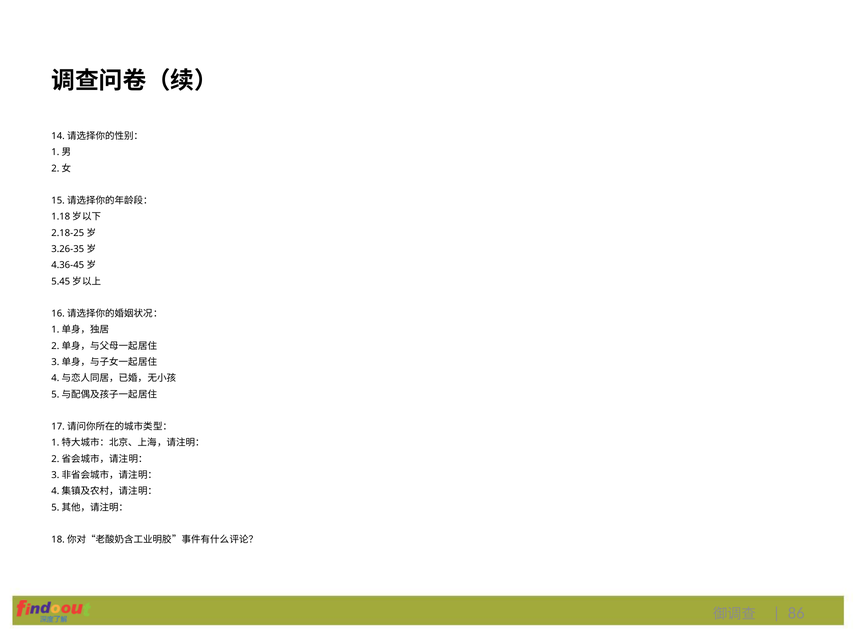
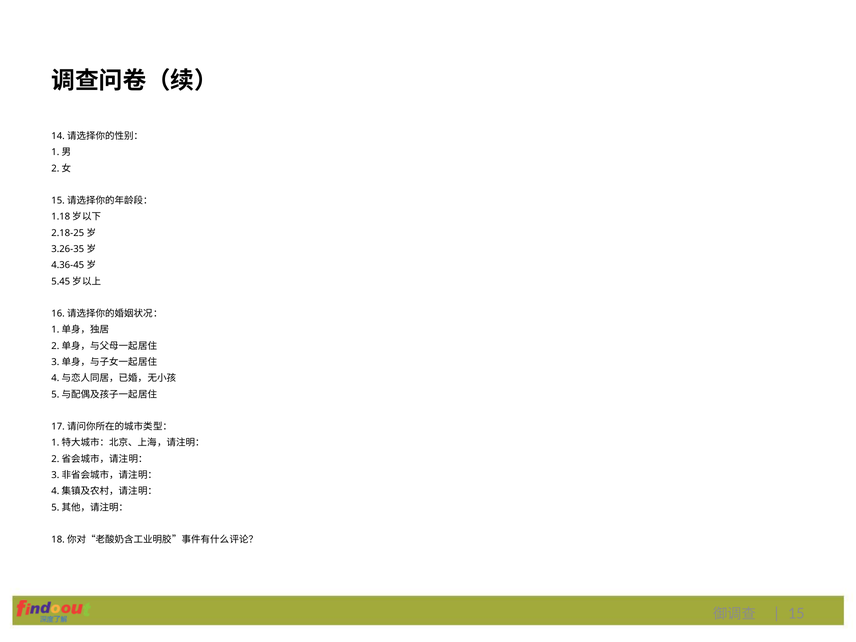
86: 86 -> 15 (796, 613)
